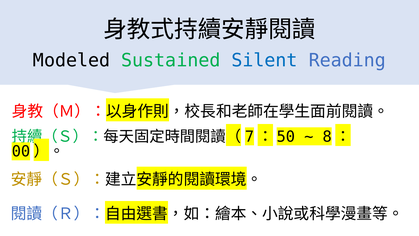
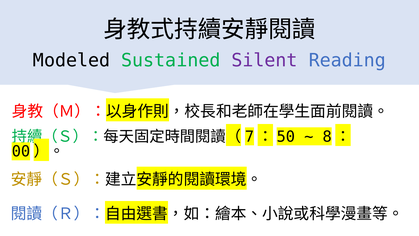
Silent colour: blue -> purple (265, 60)
